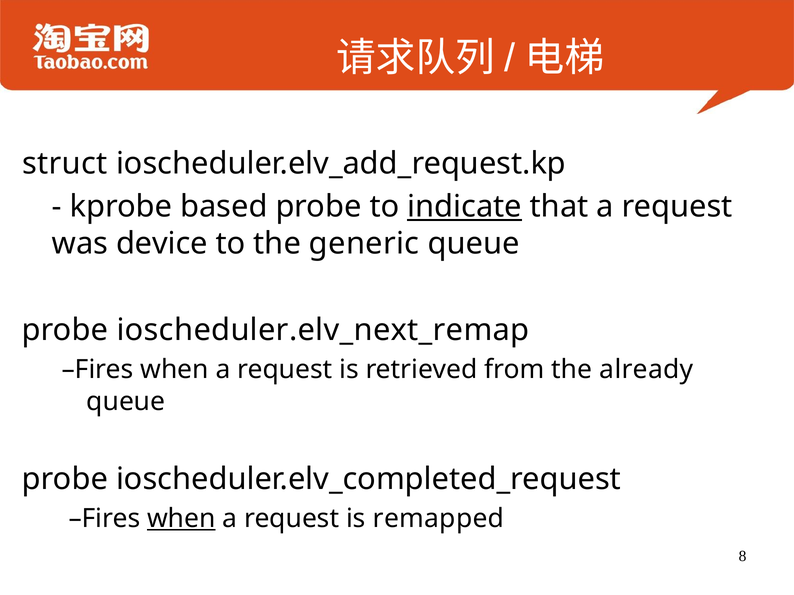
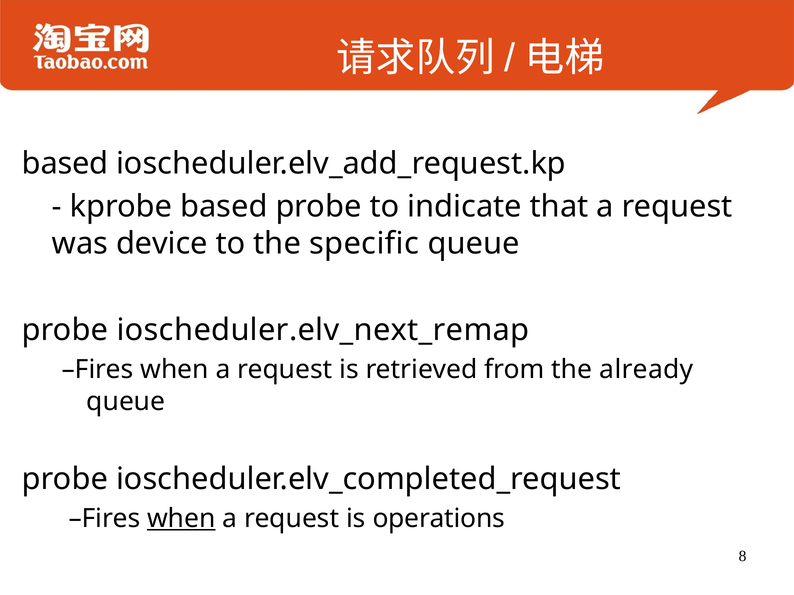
struct: struct -> based (65, 164)
indicate underline: present -> none (465, 207)
generic: generic -> specific (364, 244)
remapped: remapped -> operations (439, 519)
